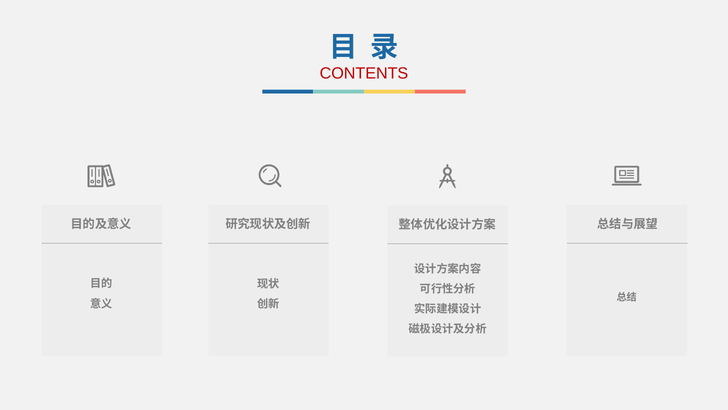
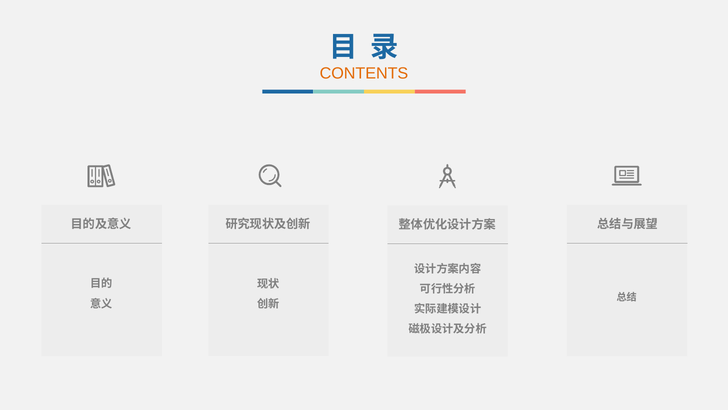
CONTENTS colour: red -> orange (364, 73)
